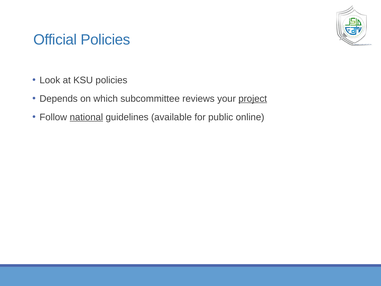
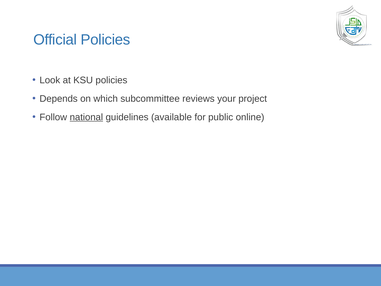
project underline: present -> none (253, 99)
